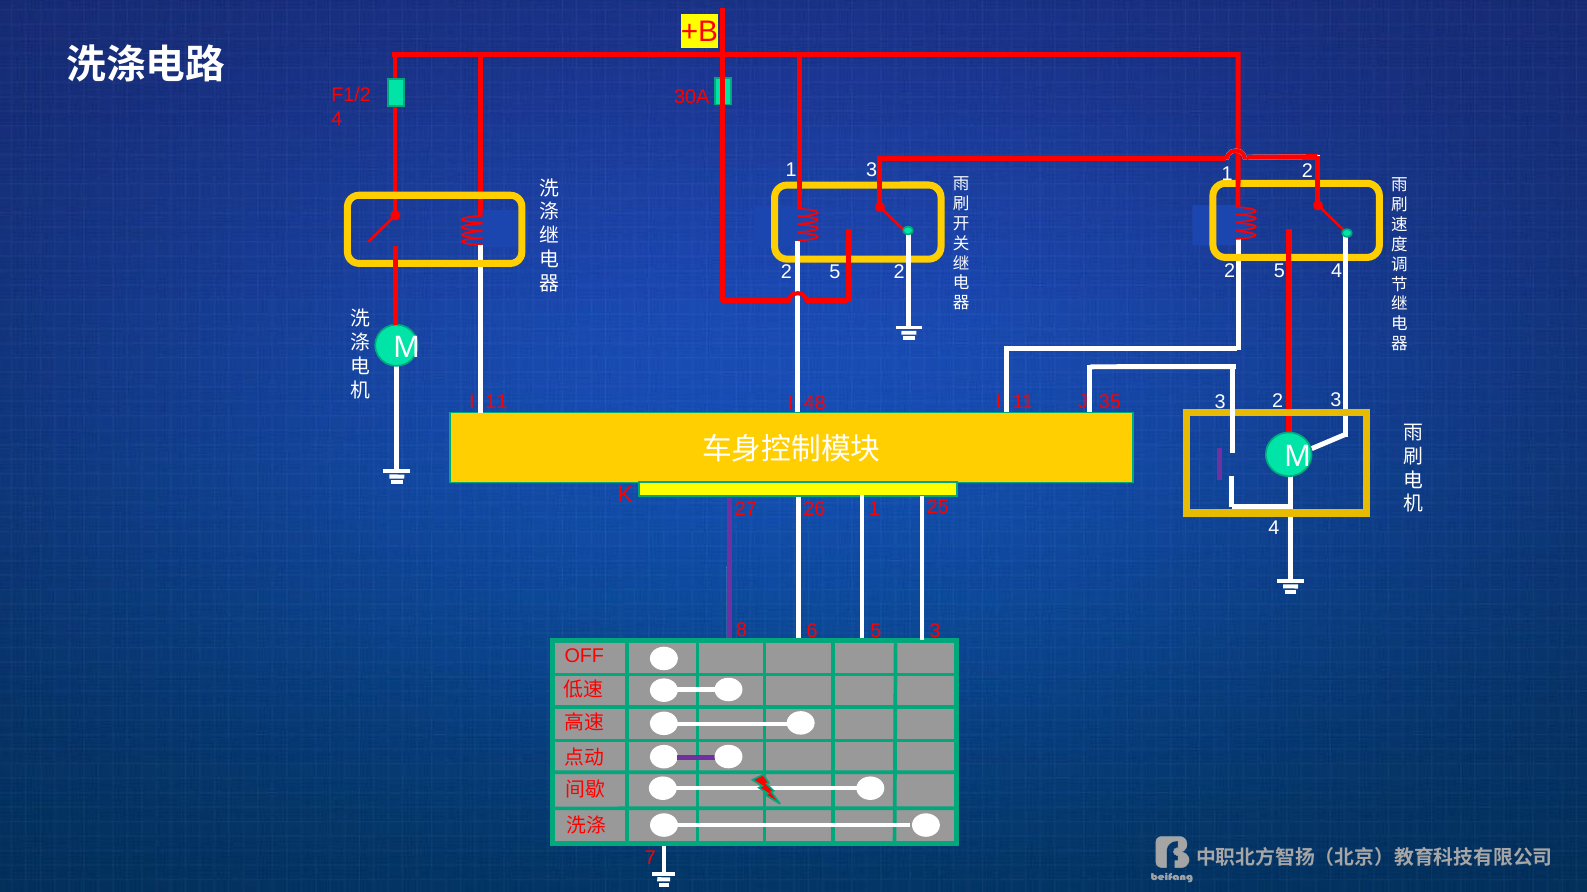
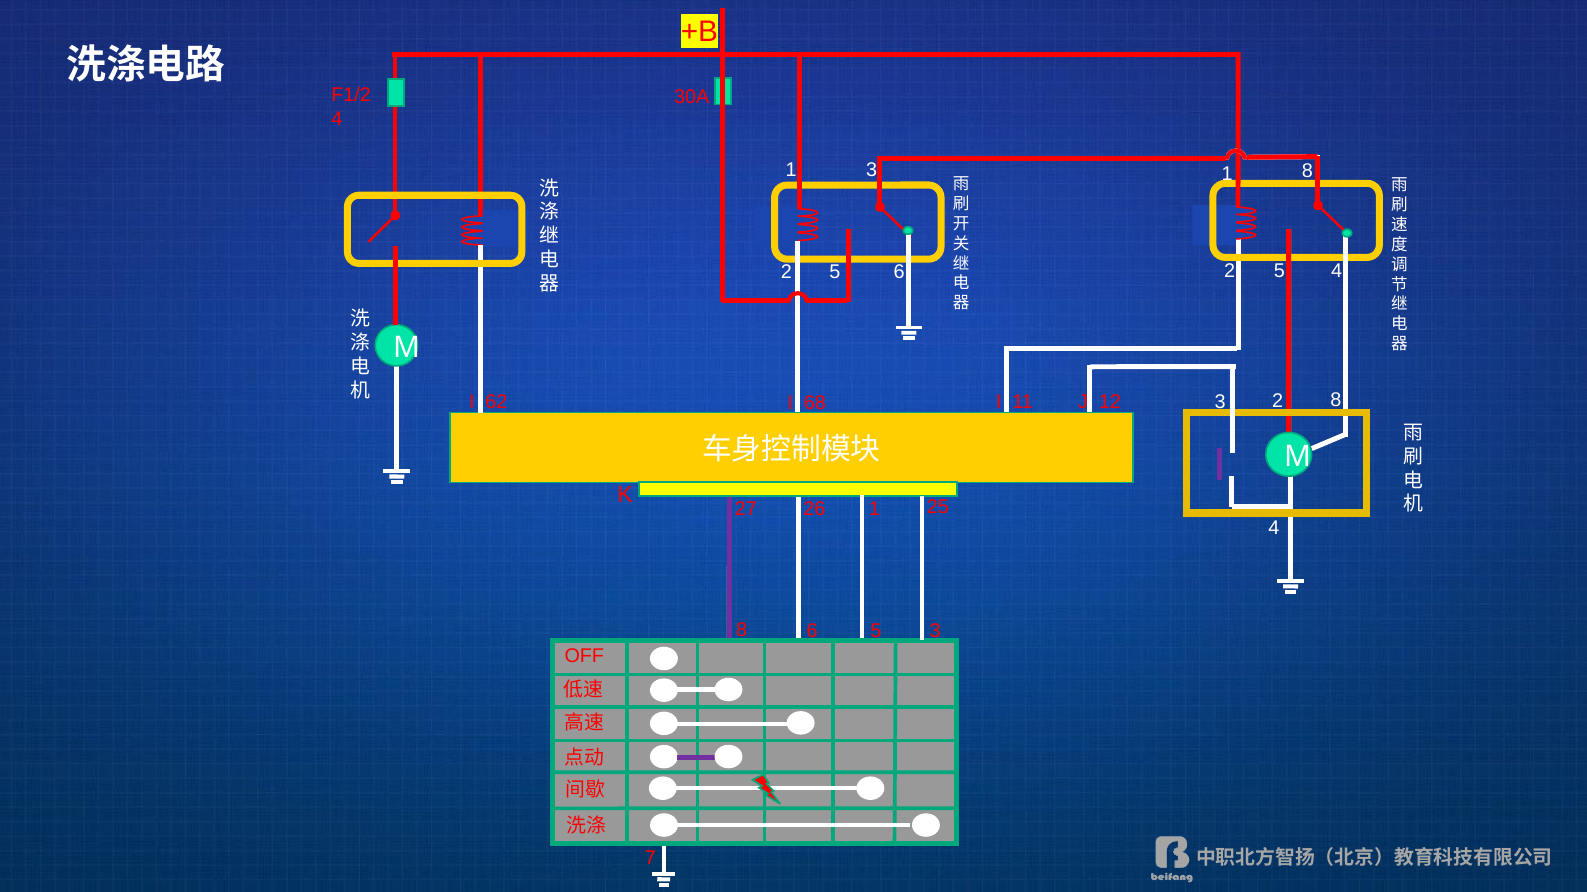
2: 2 -> 8 (1307, 171)
2 2: 2 -> 6 (899, 272)
11: 11 -> 62 (496, 402)
35: 35 -> 12 (1110, 403)
3: 3 -> 8 (1336, 401)
48: 48 -> 68 (815, 403)
